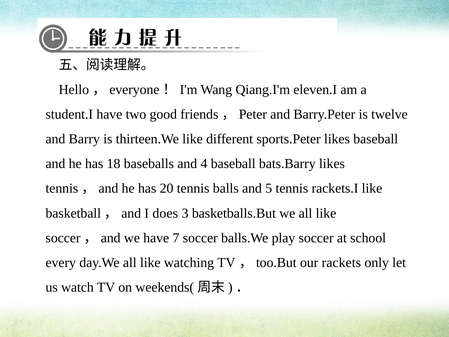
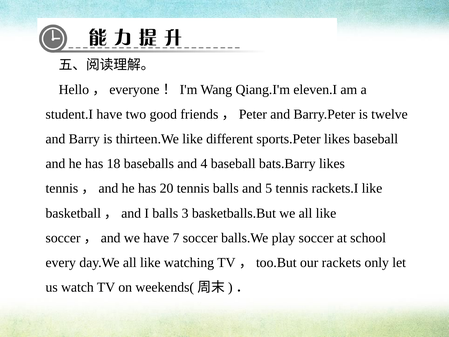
I does: does -> balls (165, 213)
